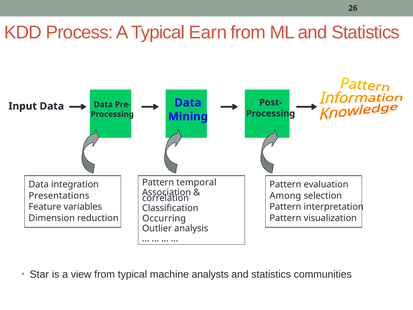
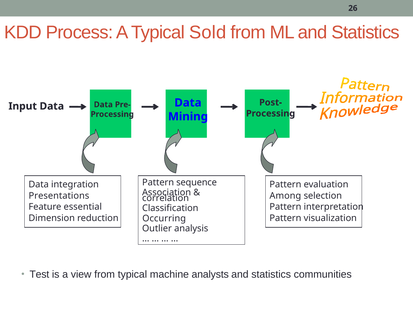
Earn: Earn -> Sold (208, 32)
temporal: temporal -> sequence (197, 182)
variables: variables -> essential (83, 207)
Star: Star -> Test (39, 274)
